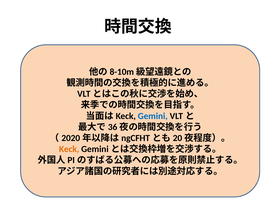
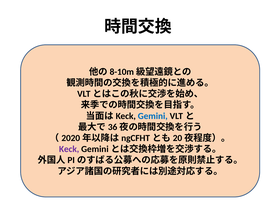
Keck colour: orange -> purple (69, 149)
